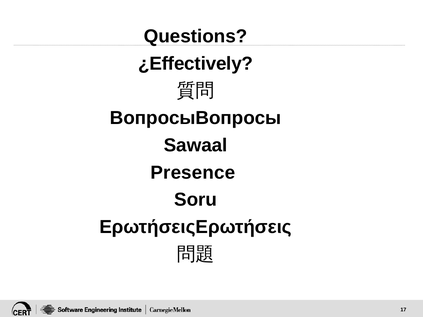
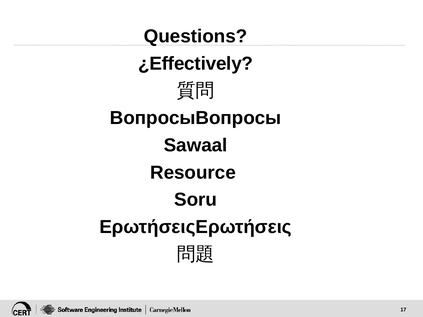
Presence: Presence -> Resource (193, 173)
